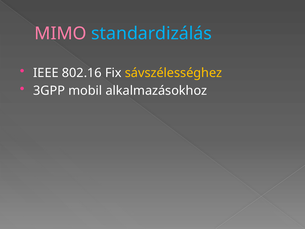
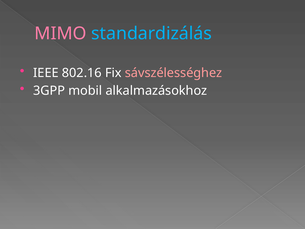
sávszélességhez colour: yellow -> pink (174, 73)
